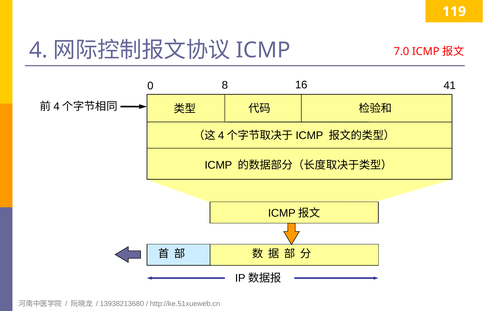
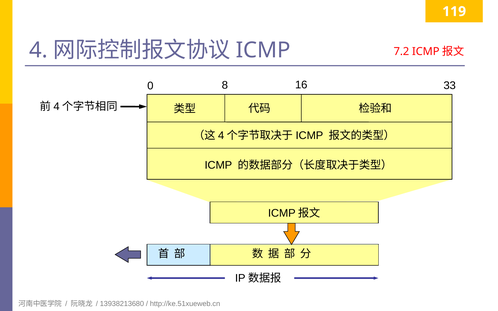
7.0: 7.0 -> 7.2 (401, 52)
41: 41 -> 33 (450, 86)
